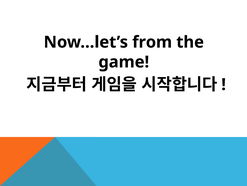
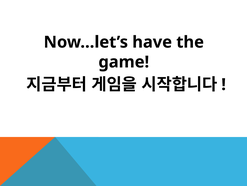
from: from -> have (152, 42)
